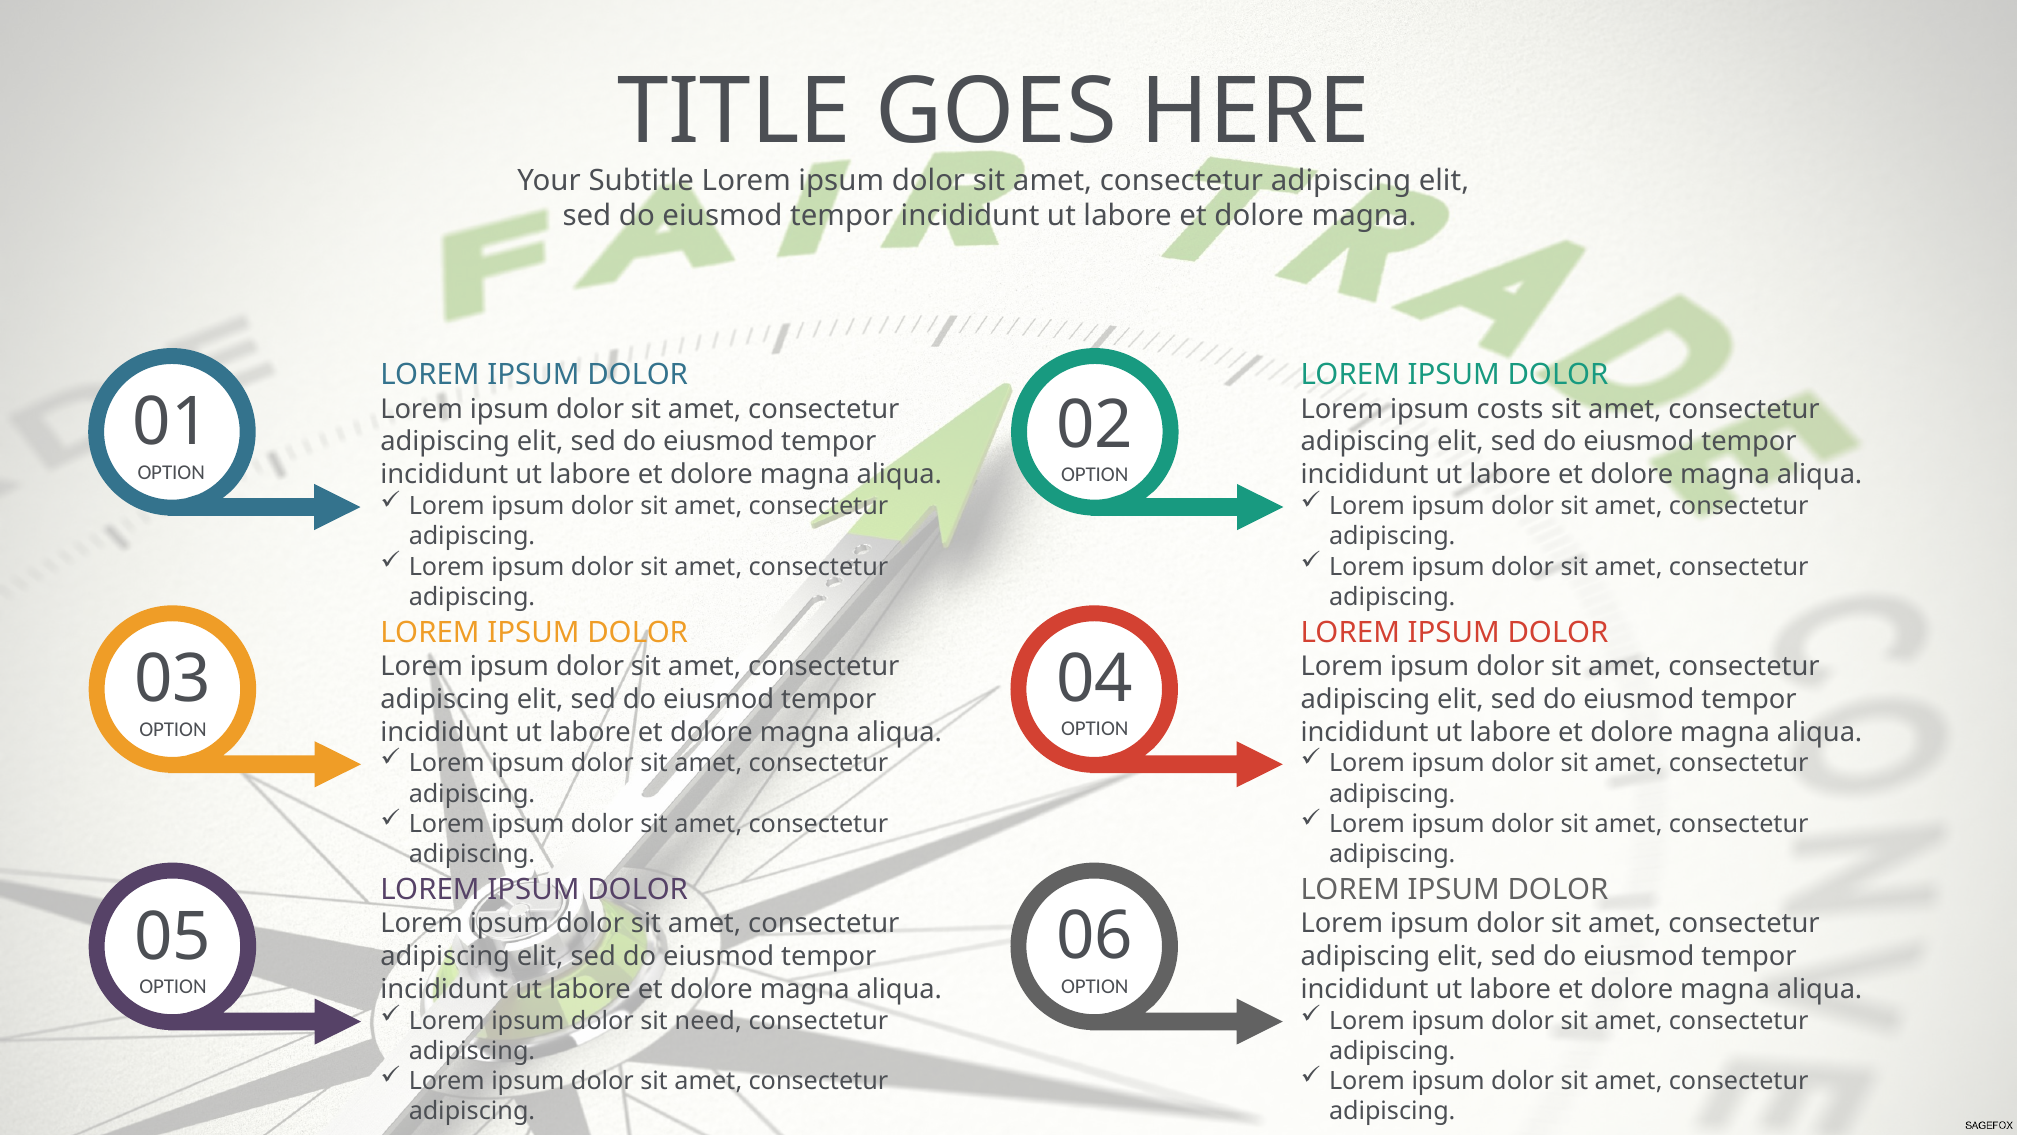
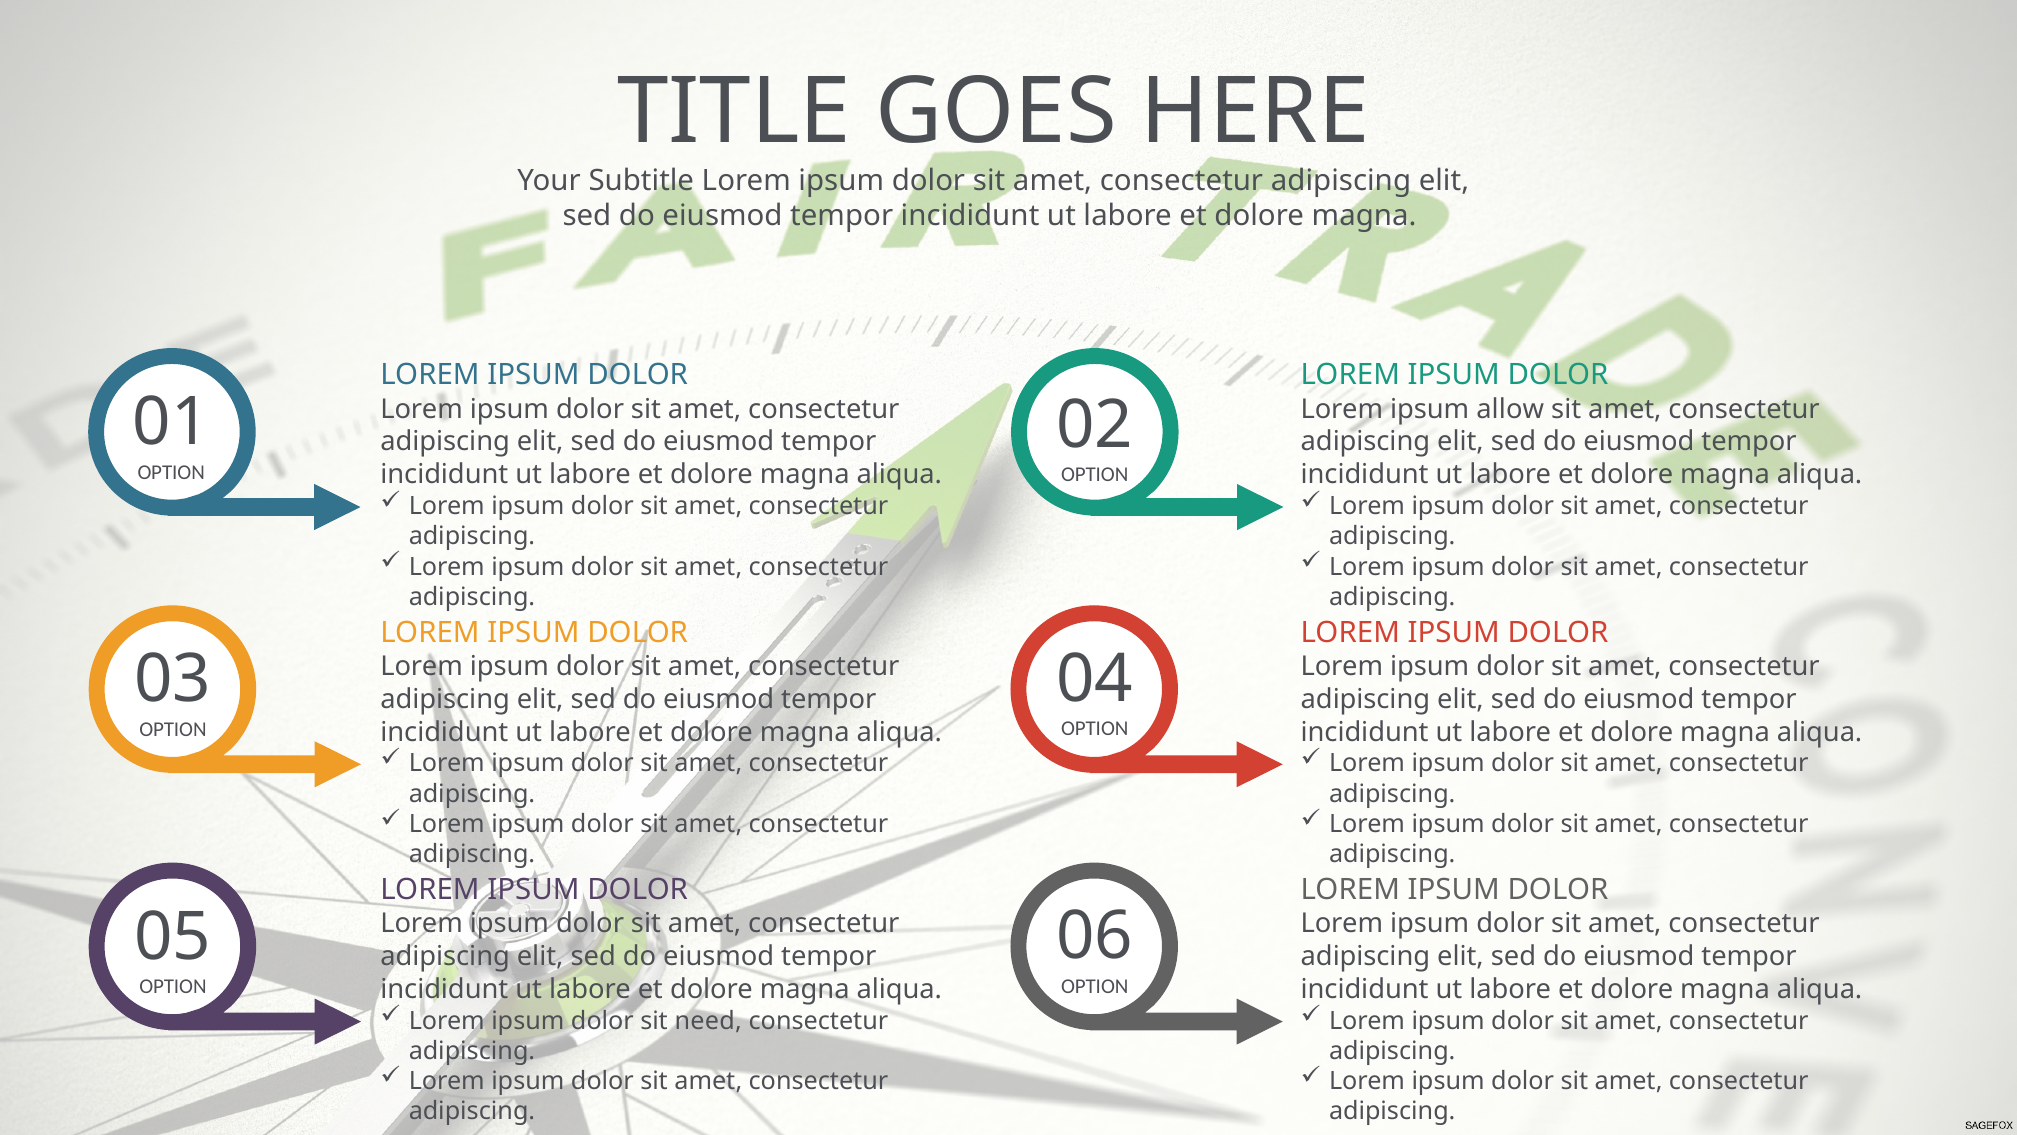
costs: costs -> allow (1510, 409)
